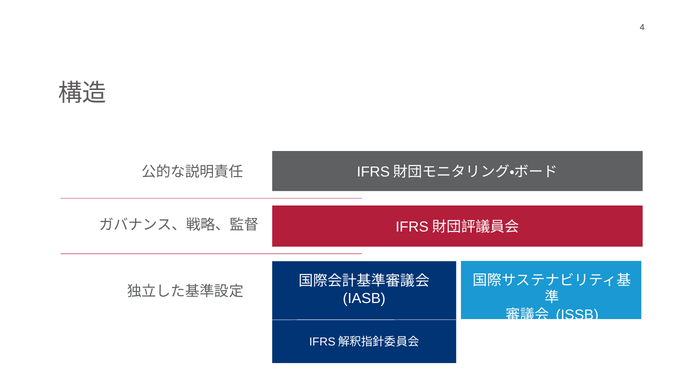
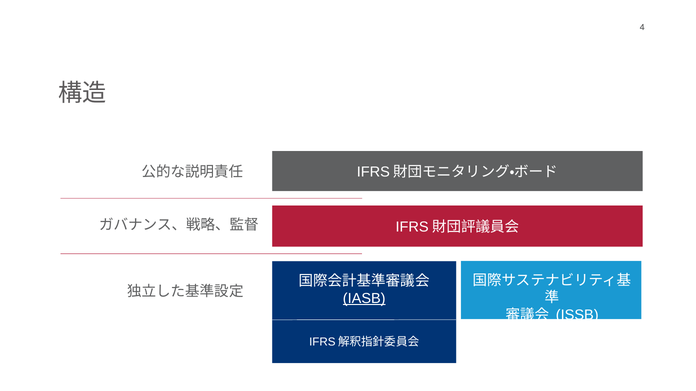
IASB underline: none -> present (364, 299)
